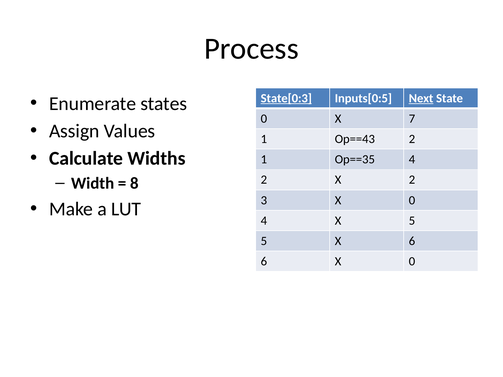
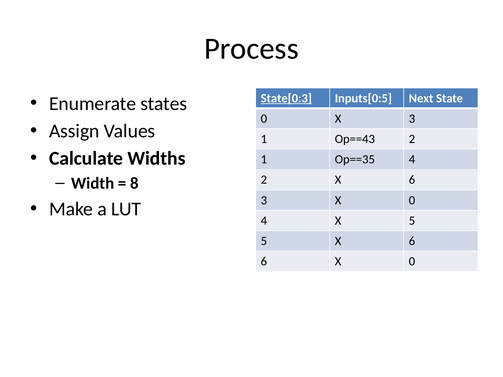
Next underline: present -> none (421, 98)
X 7: 7 -> 3 (412, 119)
2 X 2: 2 -> 6 (412, 180)
